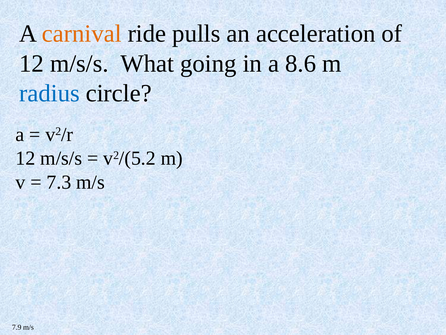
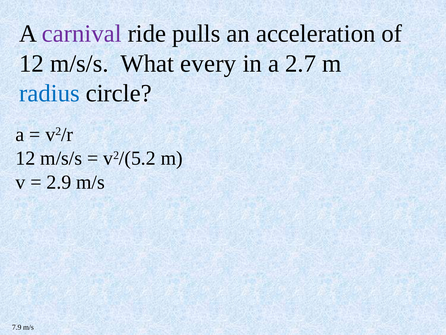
carnival colour: orange -> purple (82, 34)
going: going -> every (208, 63)
8.6: 8.6 -> 2.7 (301, 63)
7.3: 7.3 -> 2.9 (59, 182)
